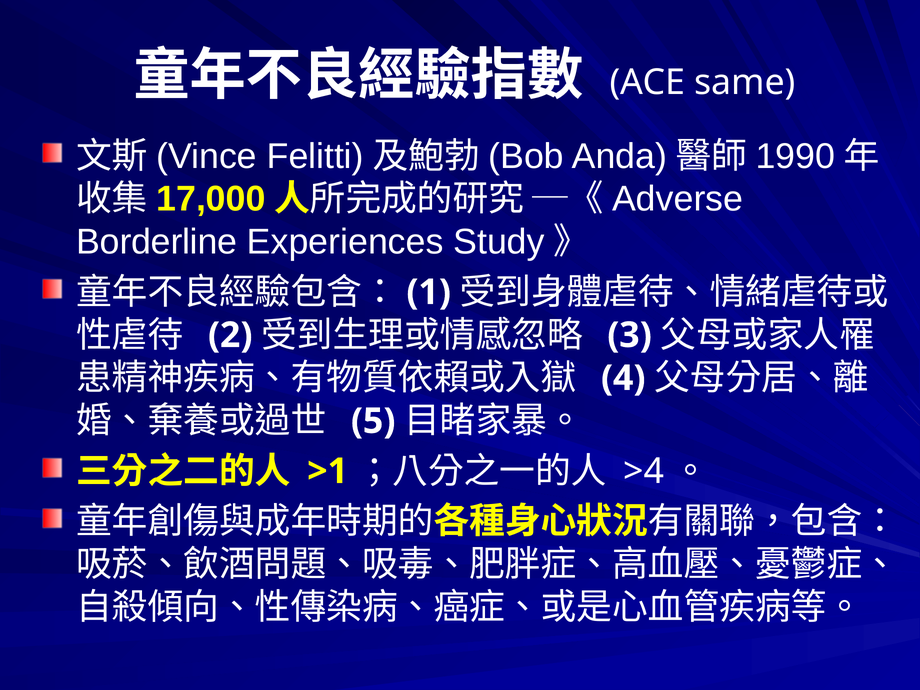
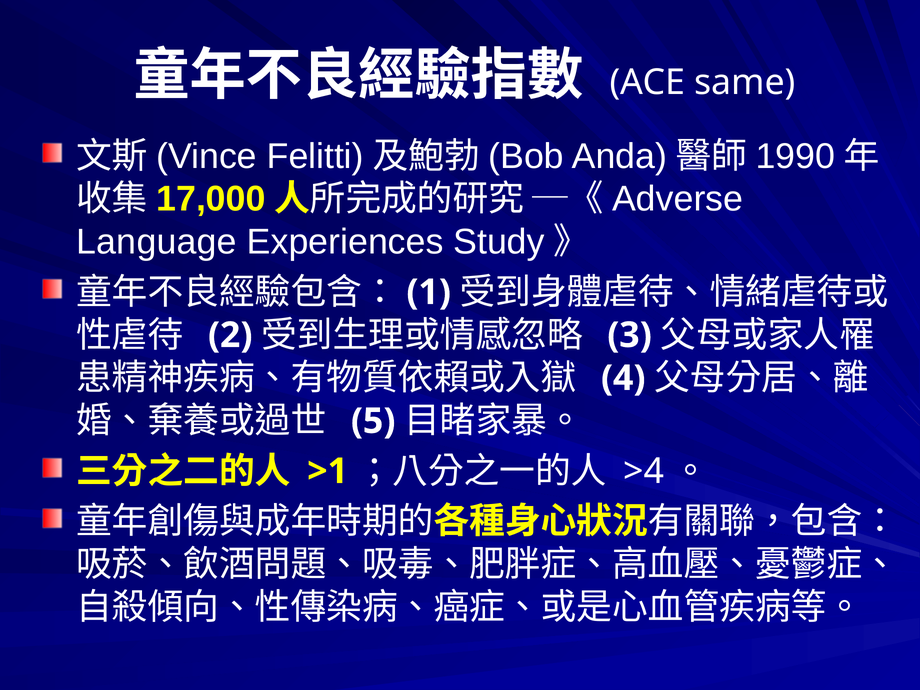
Borderline: Borderline -> Language (157, 242)
